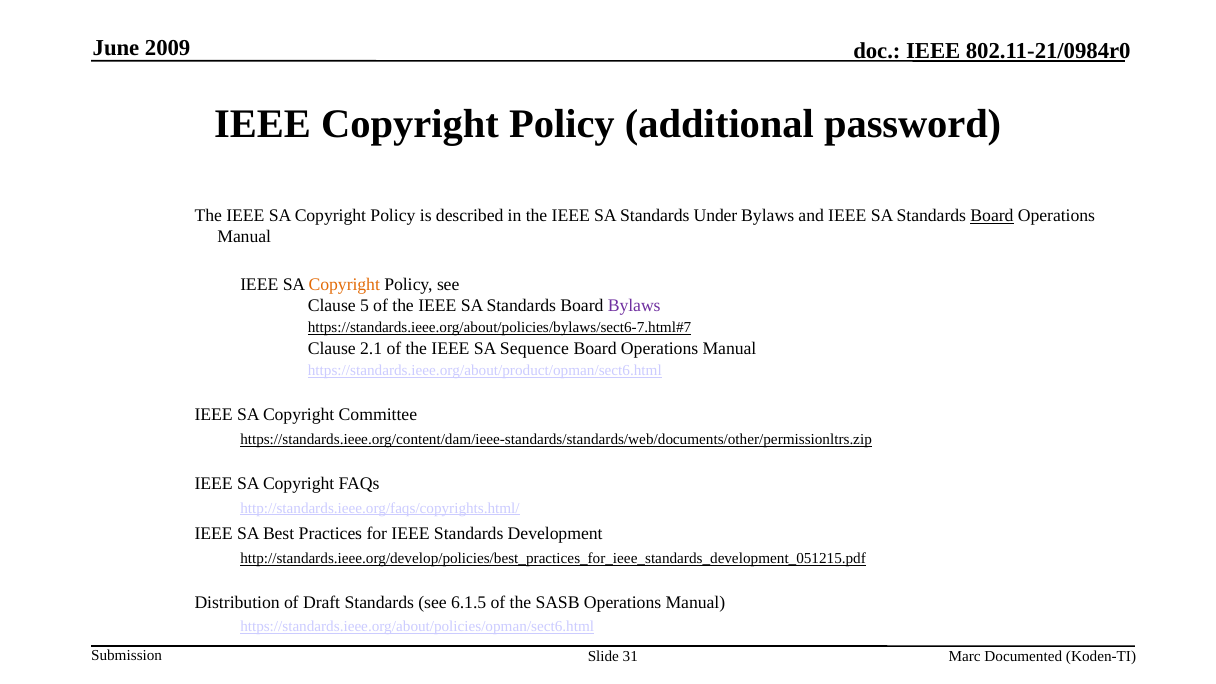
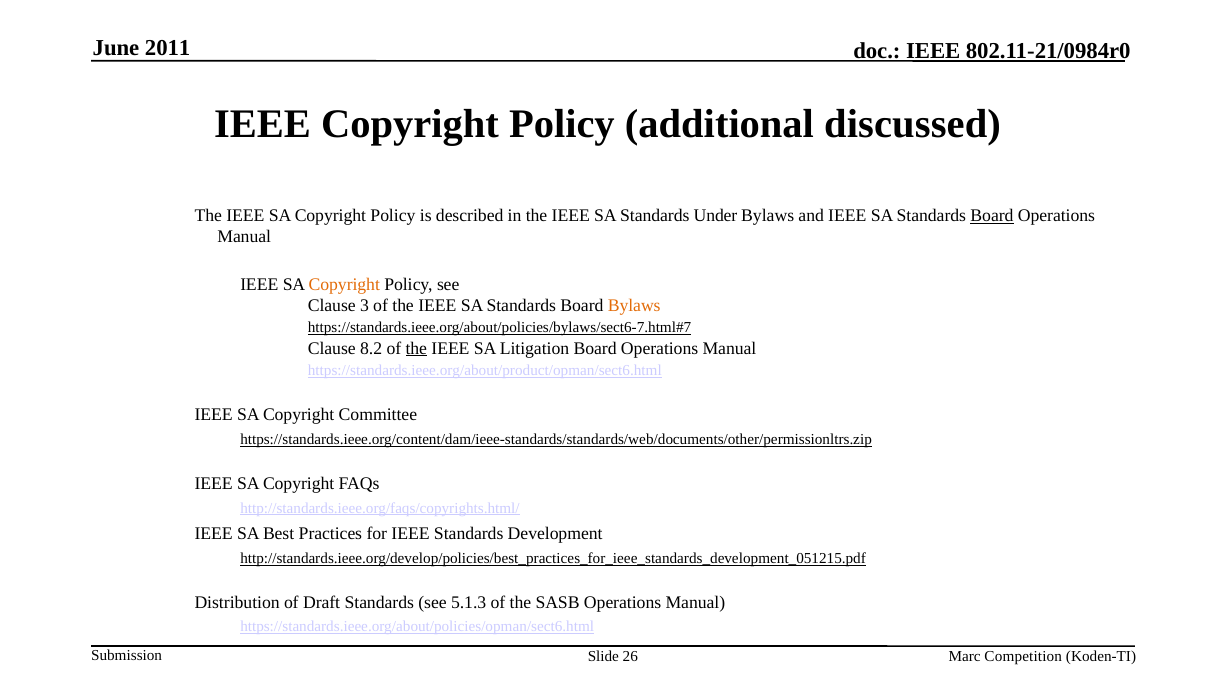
2009: 2009 -> 2011 (168, 48)
password: password -> discussed (913, 124)
5: 5 -> 3 (365, 306)
Bylaws colour: purple -> orange (634, 306)
2.1: 2.1 -> 8.2 (371, 348)
the underline: none -> present (416, 348)
Sequence: Sequence -> Litigation (535, 348)
6.1.5: 6.1.5 -> 5.1.3 (469, 602)
31: 31 -> 26 (630, 656)
Documented: Documented -> Competition (1023, 656)
